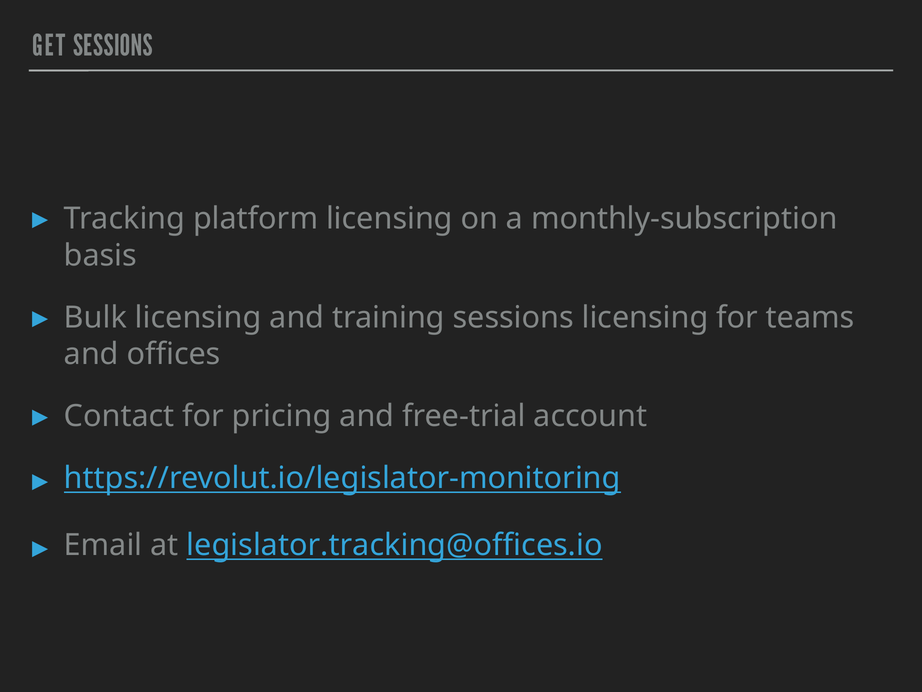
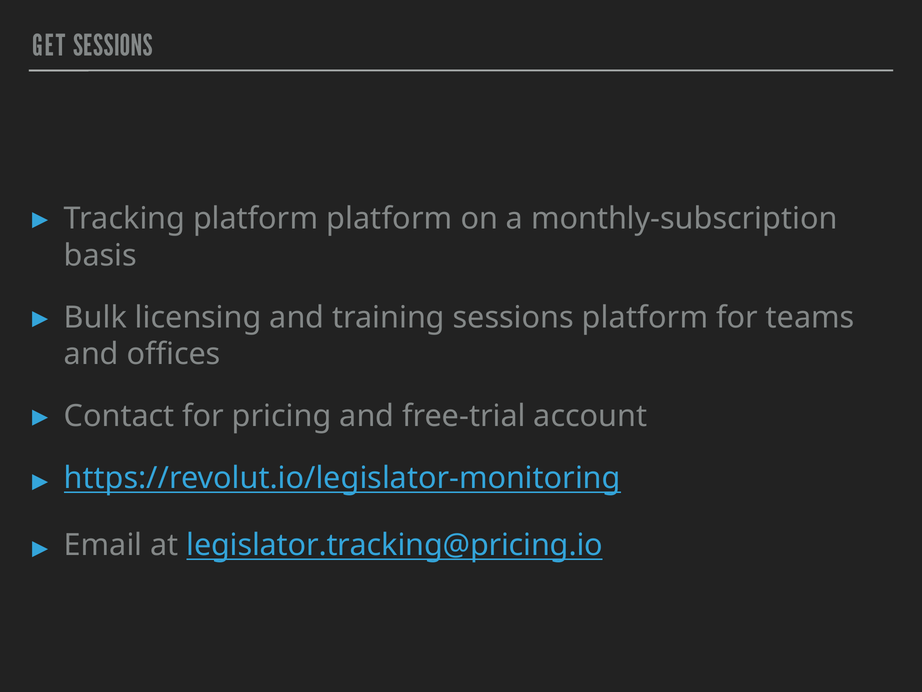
platform licensing: licensing -> platform (389, 219)
sessions licensing: licensing -> platform (645, 317)
legislator.tracking@offices.io: legislator.tracking@offices.io -> legislator.tracking@pricing.io (395, 545)
